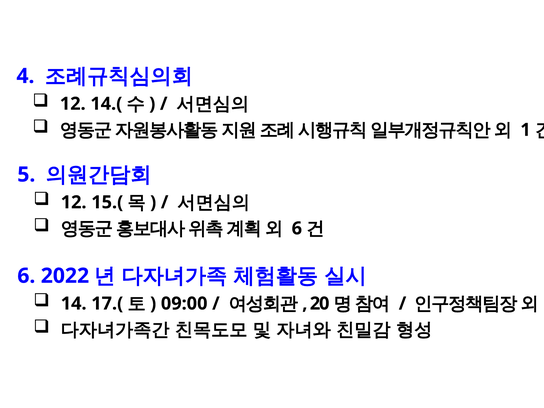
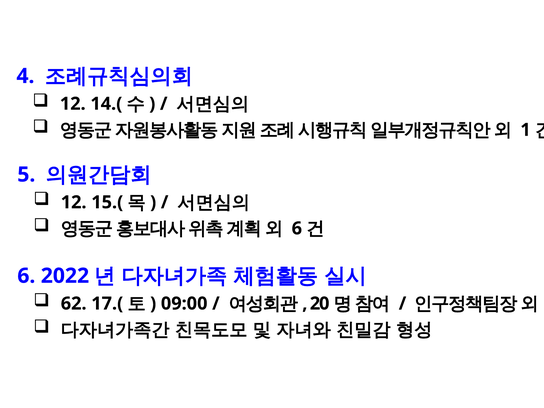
14: 14 -> 62 (74, 304)
